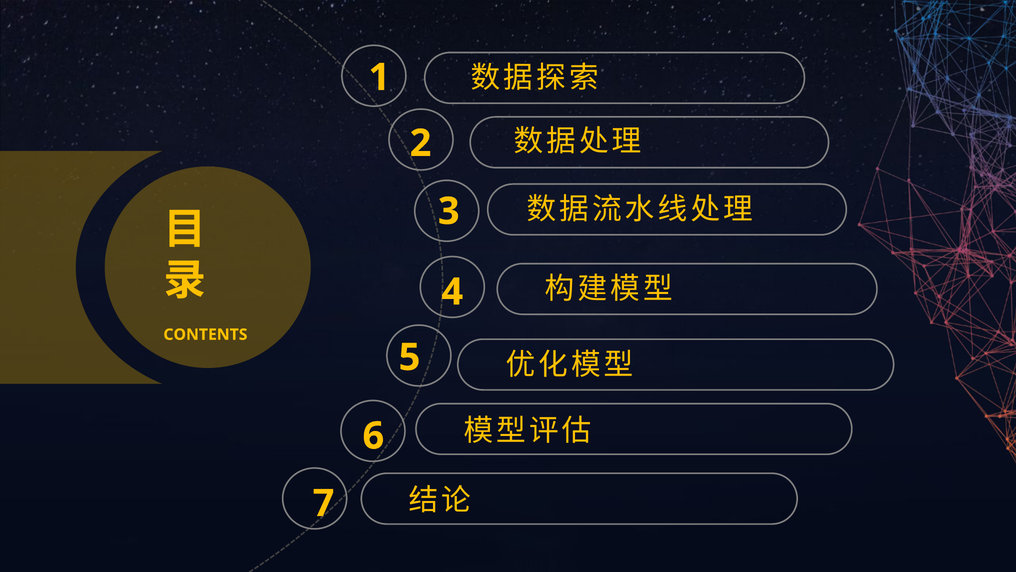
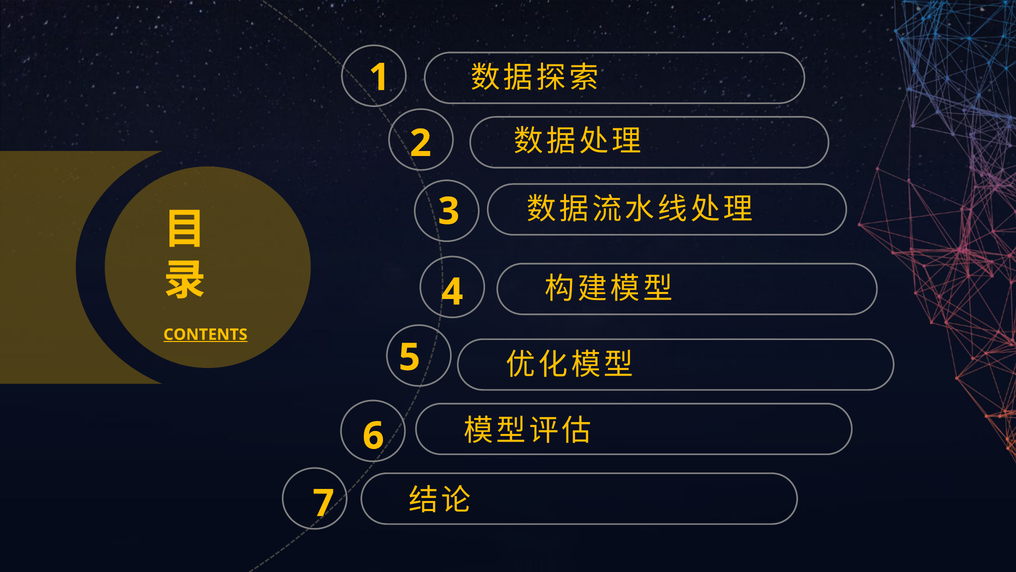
CONTENTS underline: none -> present (205, 334)
